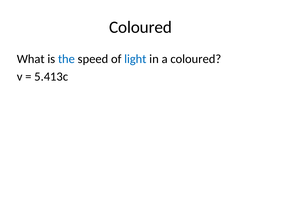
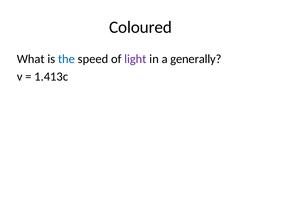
light colour: blue -> purple (135, 59)
a coloured: coloured -> generally (196, 59)
5.413c: 5.413c -> 1.413c (51, 76)
